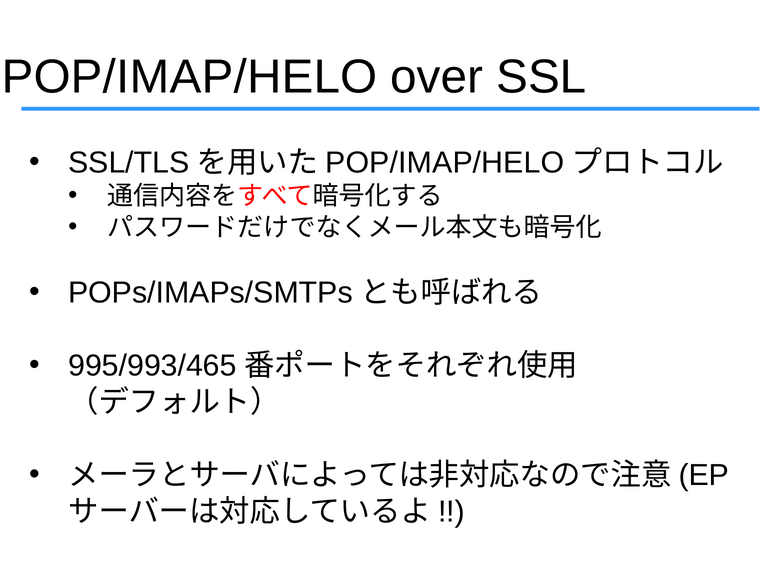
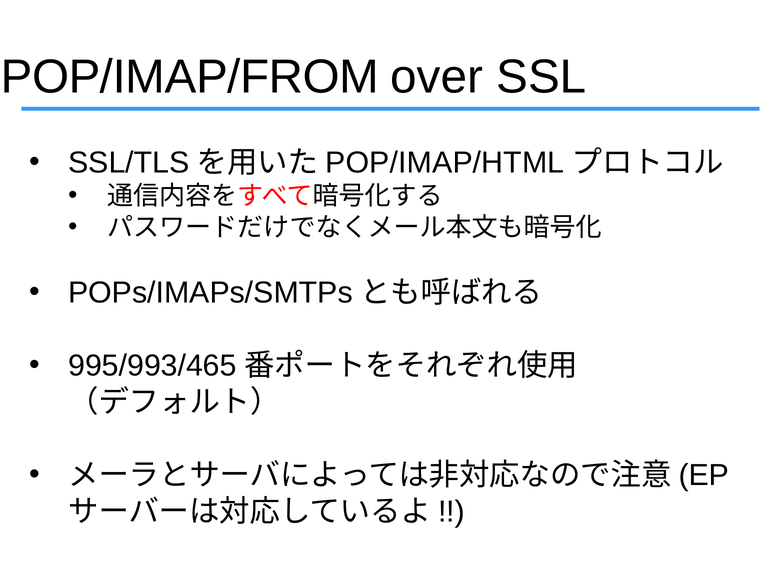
POP/IMAP/HELO: POP/IMAP/HELO -> POP/IMAP/FROM (190, 77)
POP/IMAP/HELO: POP/IMAP/HELO -> POP/IMAP/HTML (445, 163)
